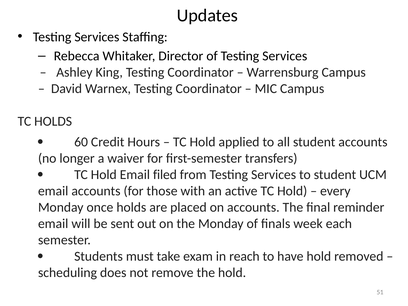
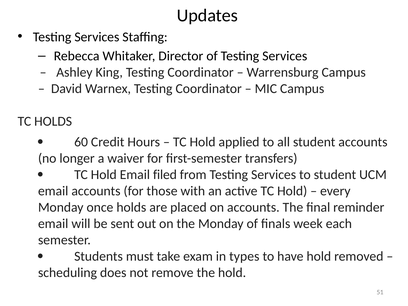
reach: reach -> types (244, 256)
